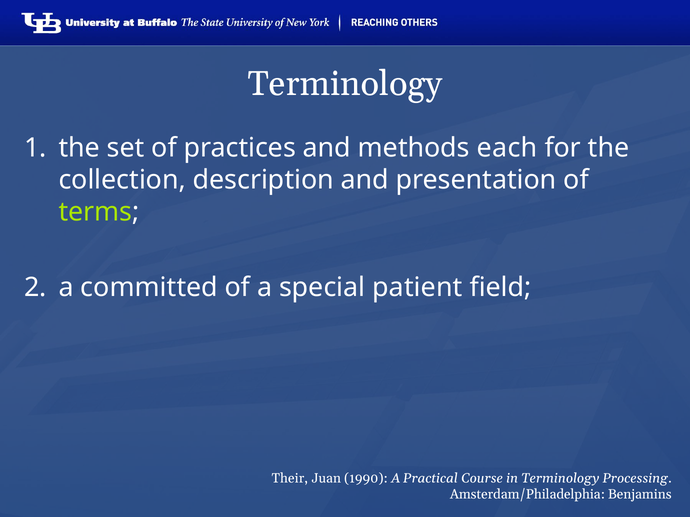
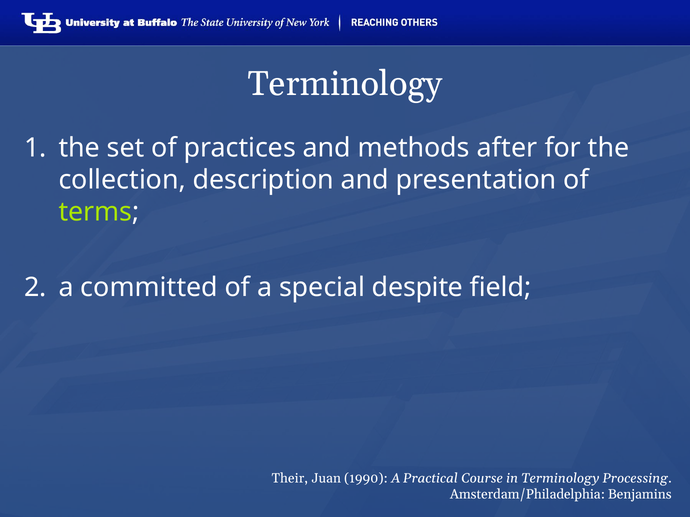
each: each -> after (507, 148)
patient: patient -> despite (418, 288)
